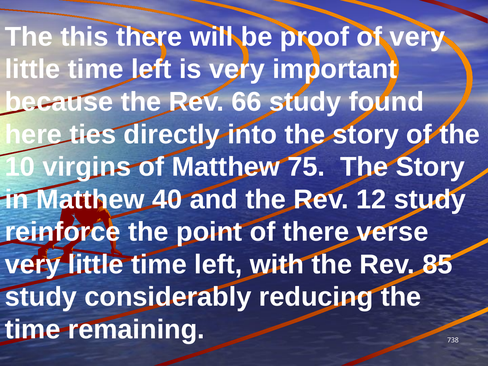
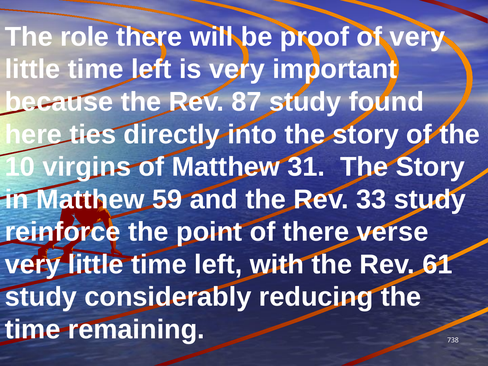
this: this -> role (85, 37)
66: 66 -> 87 (246, 102)
75: 75 -> 31 (306, 167)
40: 40 -> 59 (167, 199)
12: 12 -> 33 (371, 199)
85: 85 -> 61 (437, 265)
